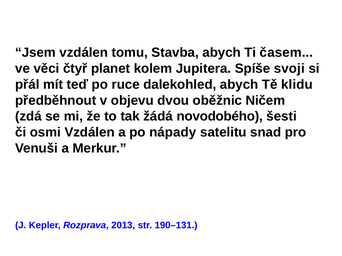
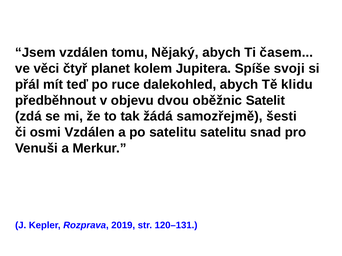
Stavba: Stavba -> Nějaký (175, 53)
Ničem: Ničem -> Satelit (265, 101)
novodobého: novodobého -> samozřejmě (220, 117)
po nápady: nápady -> satelitu (173, 133)
2013: 2013 -> 2019 (123, 226)
190–131: 190–131 -> 120–131 (176, 226)
